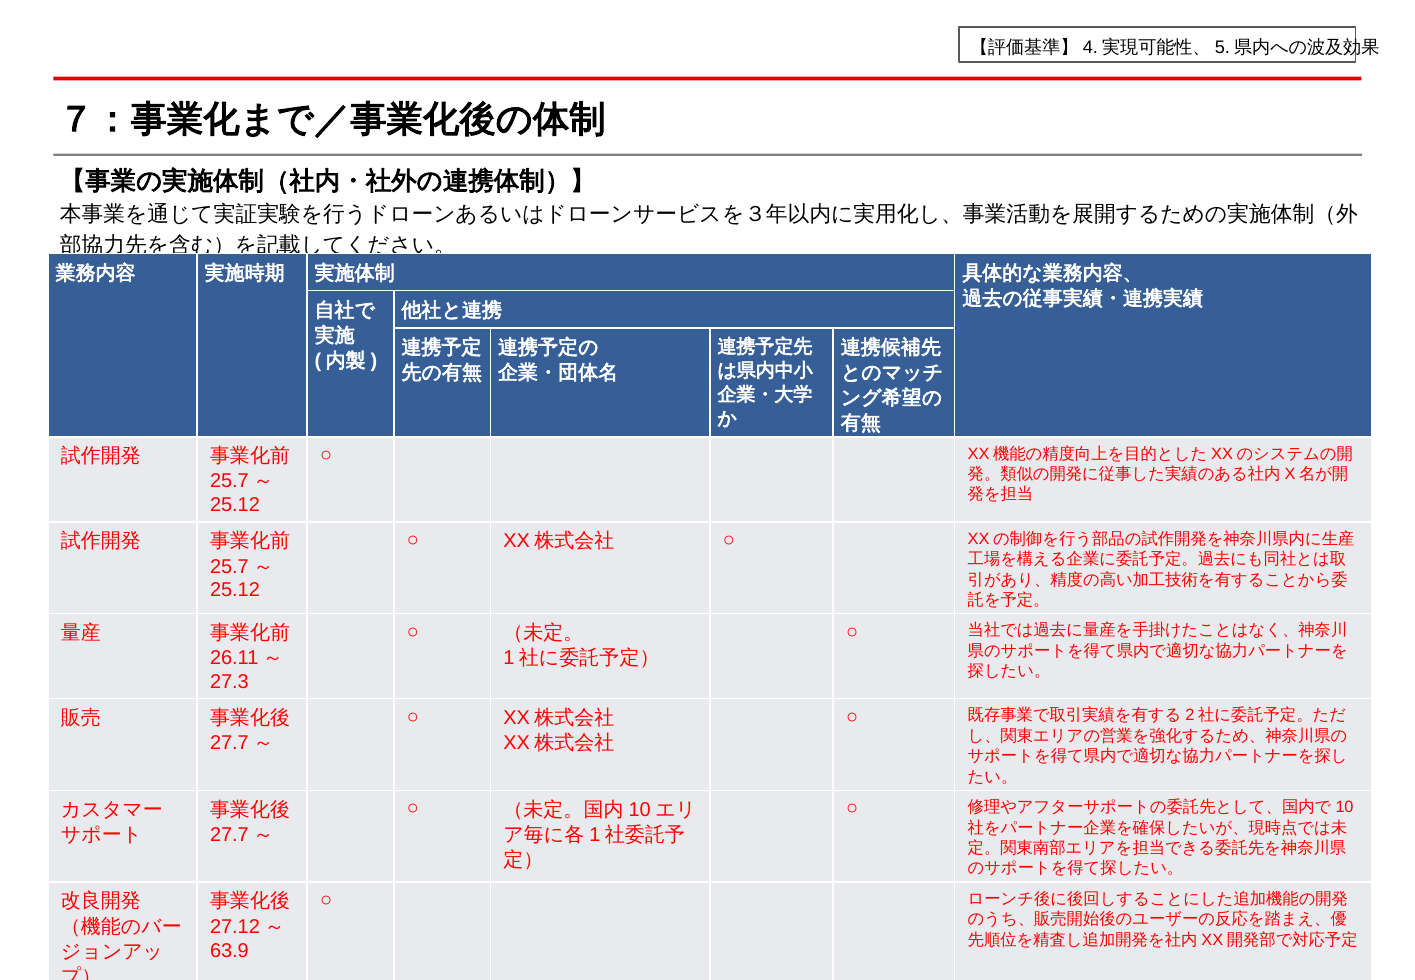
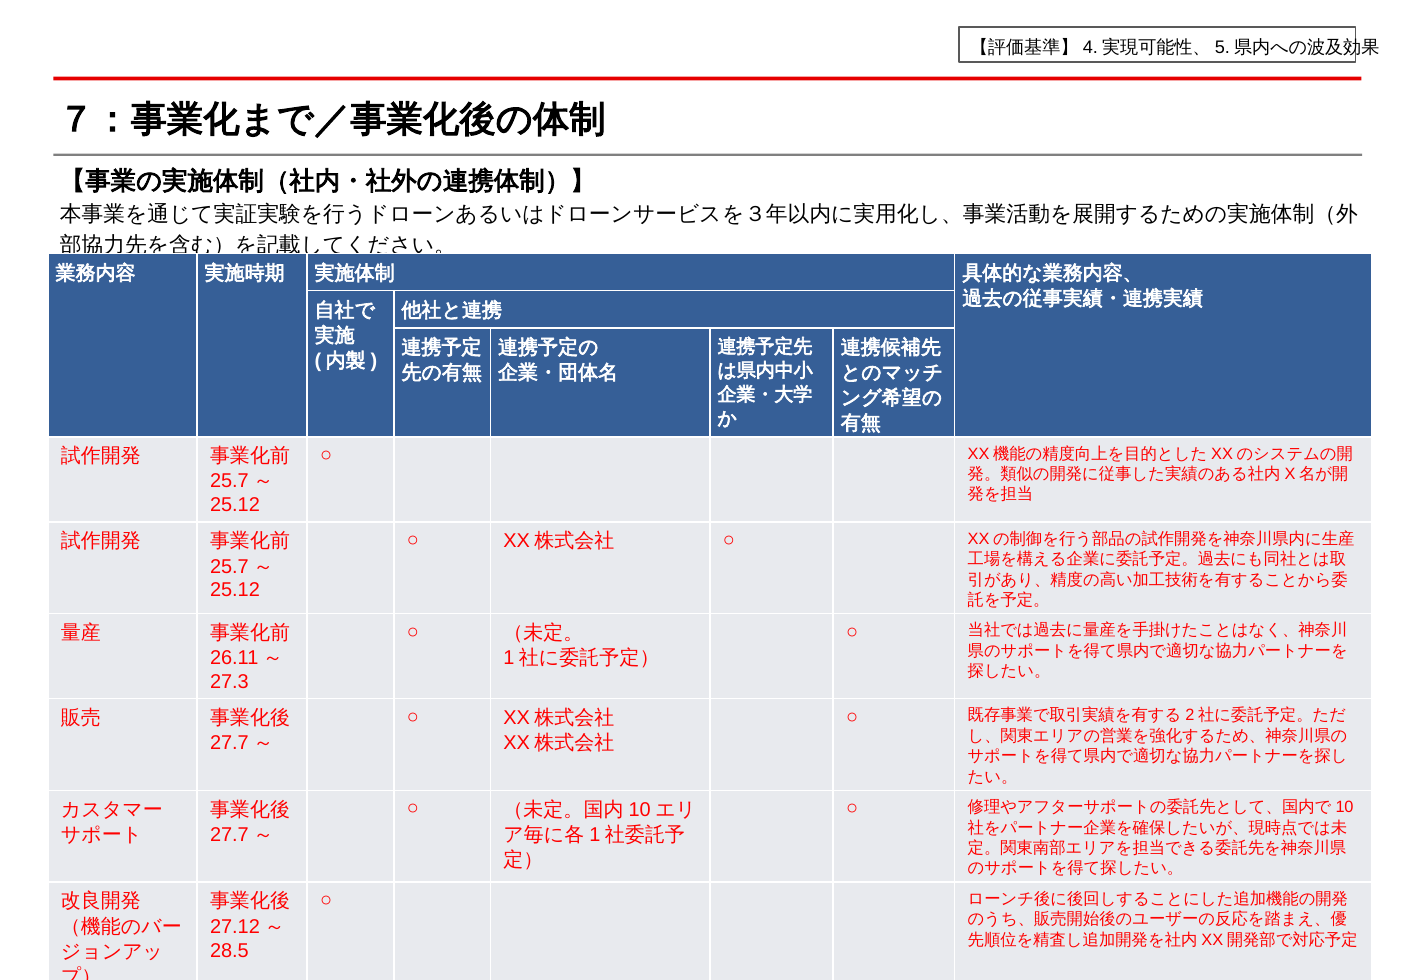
63.9: 63.9 -> 28.5 (229, 950)
